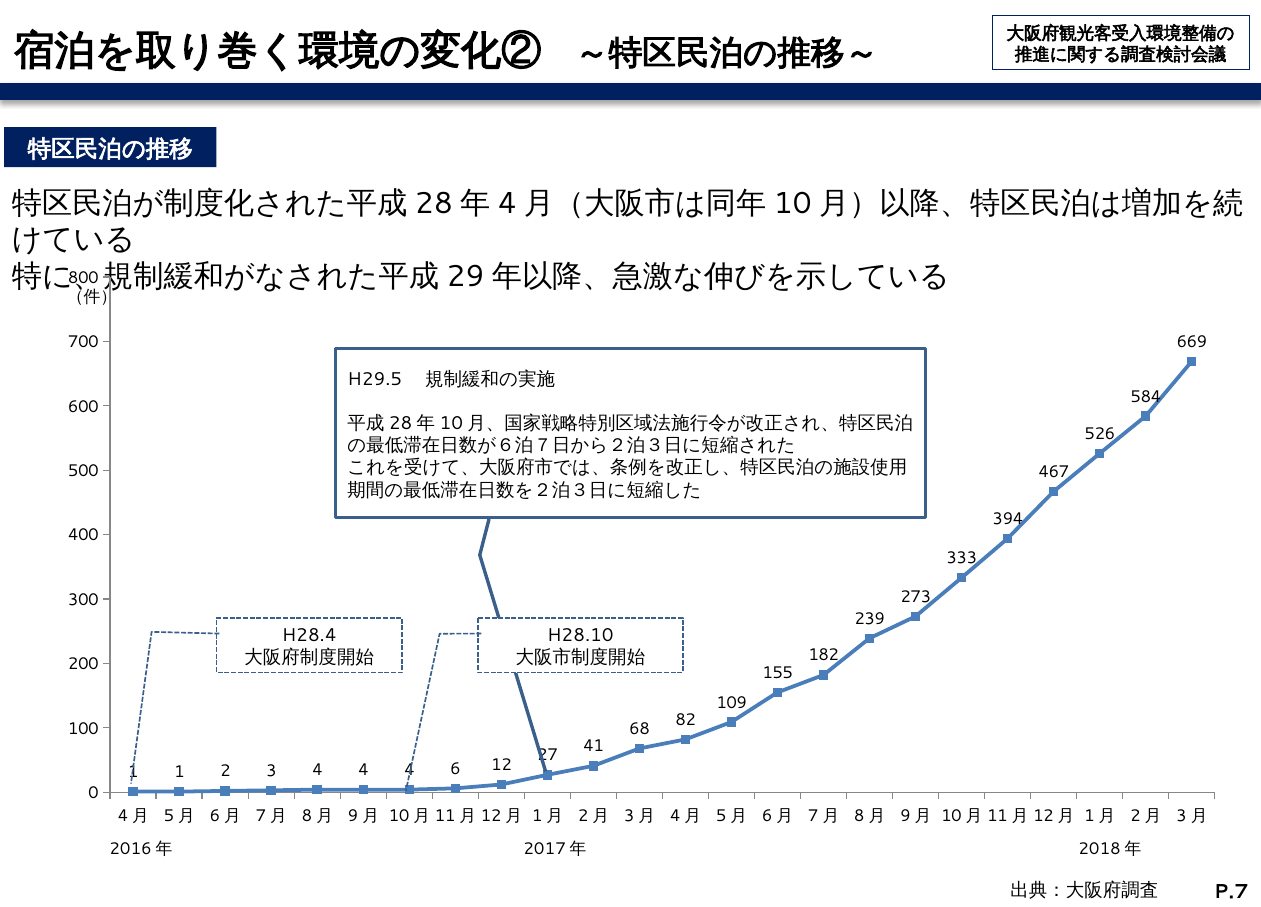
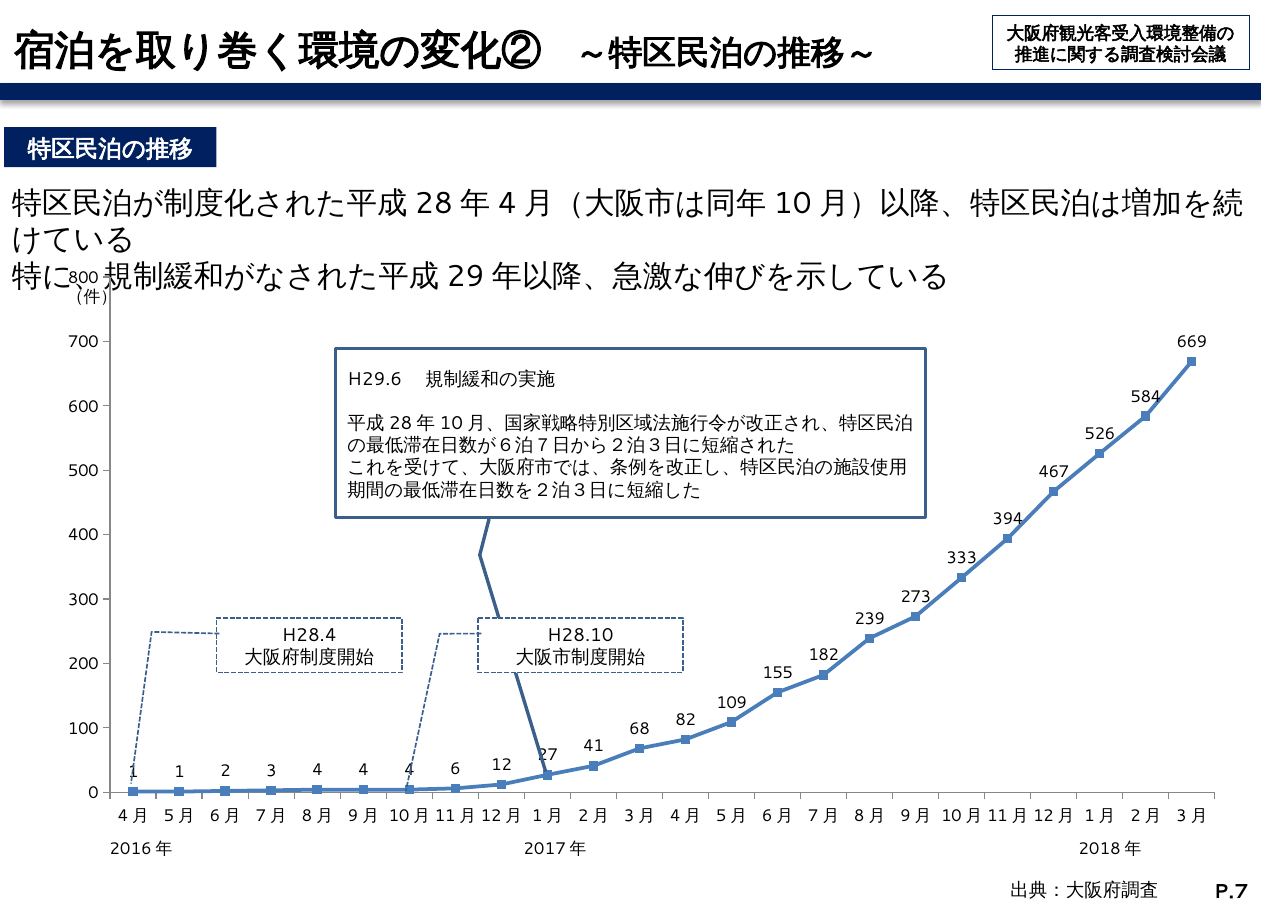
H29.5: H29.5 -> H29.6 (375, 379)
